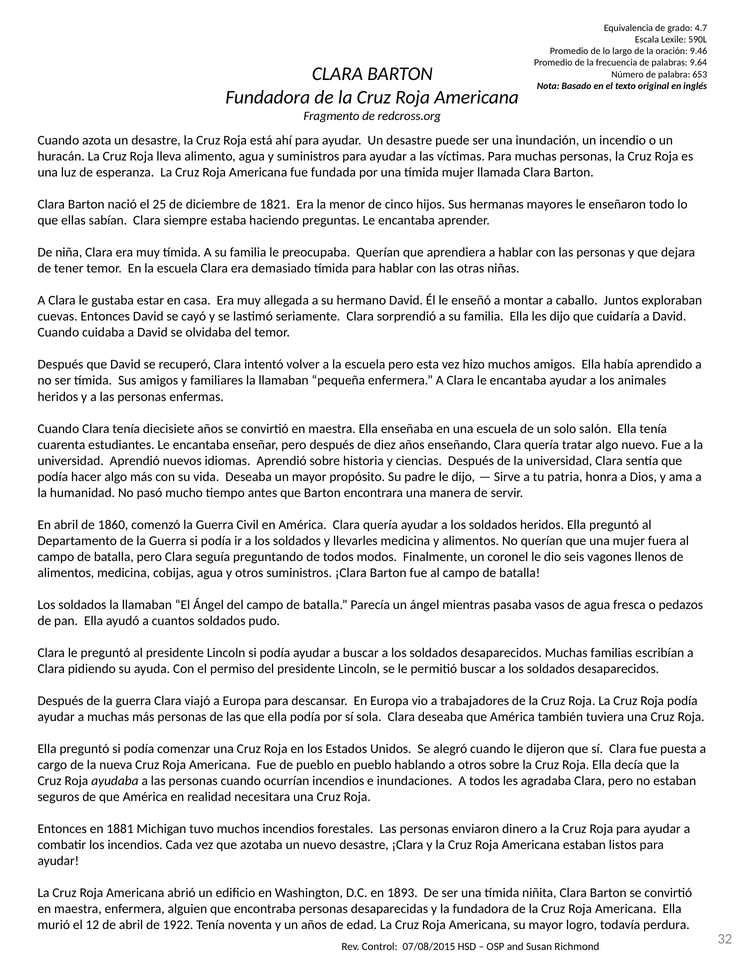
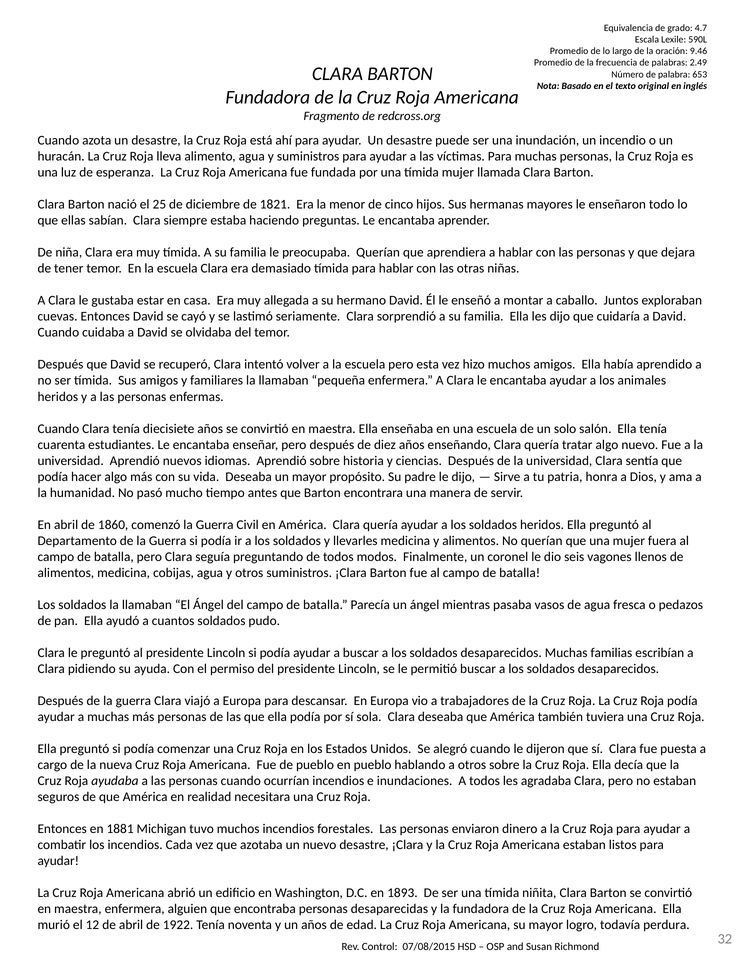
9.64: 9.64 -> 2.49 (698, 63)
